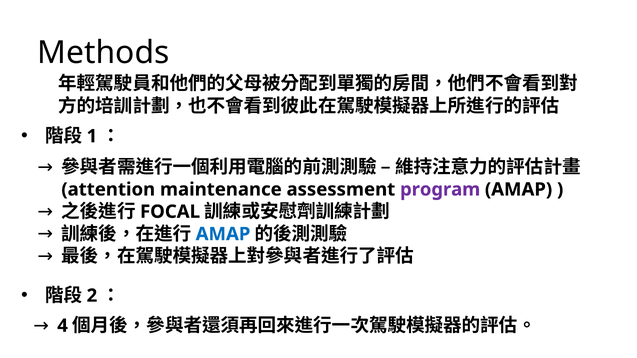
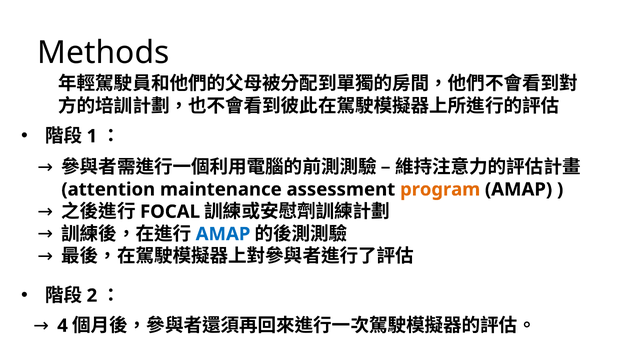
program colour: purple -> orange (440, 190)
